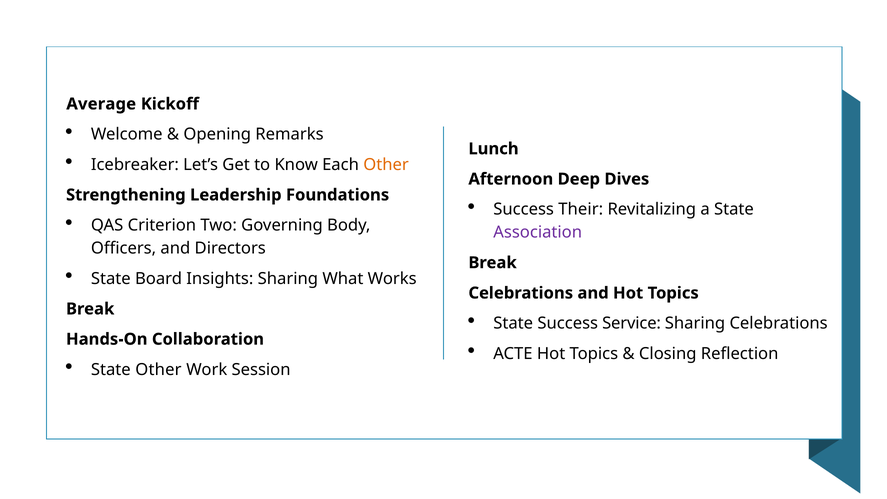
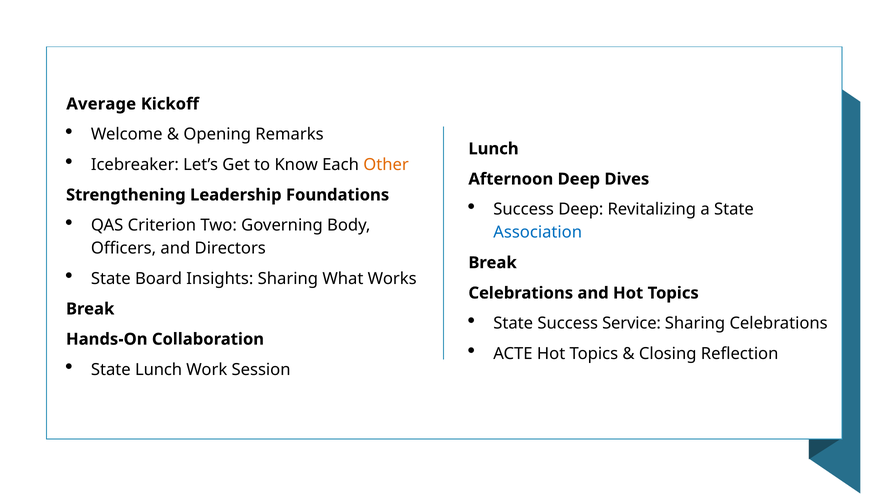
Success Their: Their -> Deep (581, 209)
Association colour: purple -> blue (538, 232)
State Other: Other -> Lunch (159, 370)
